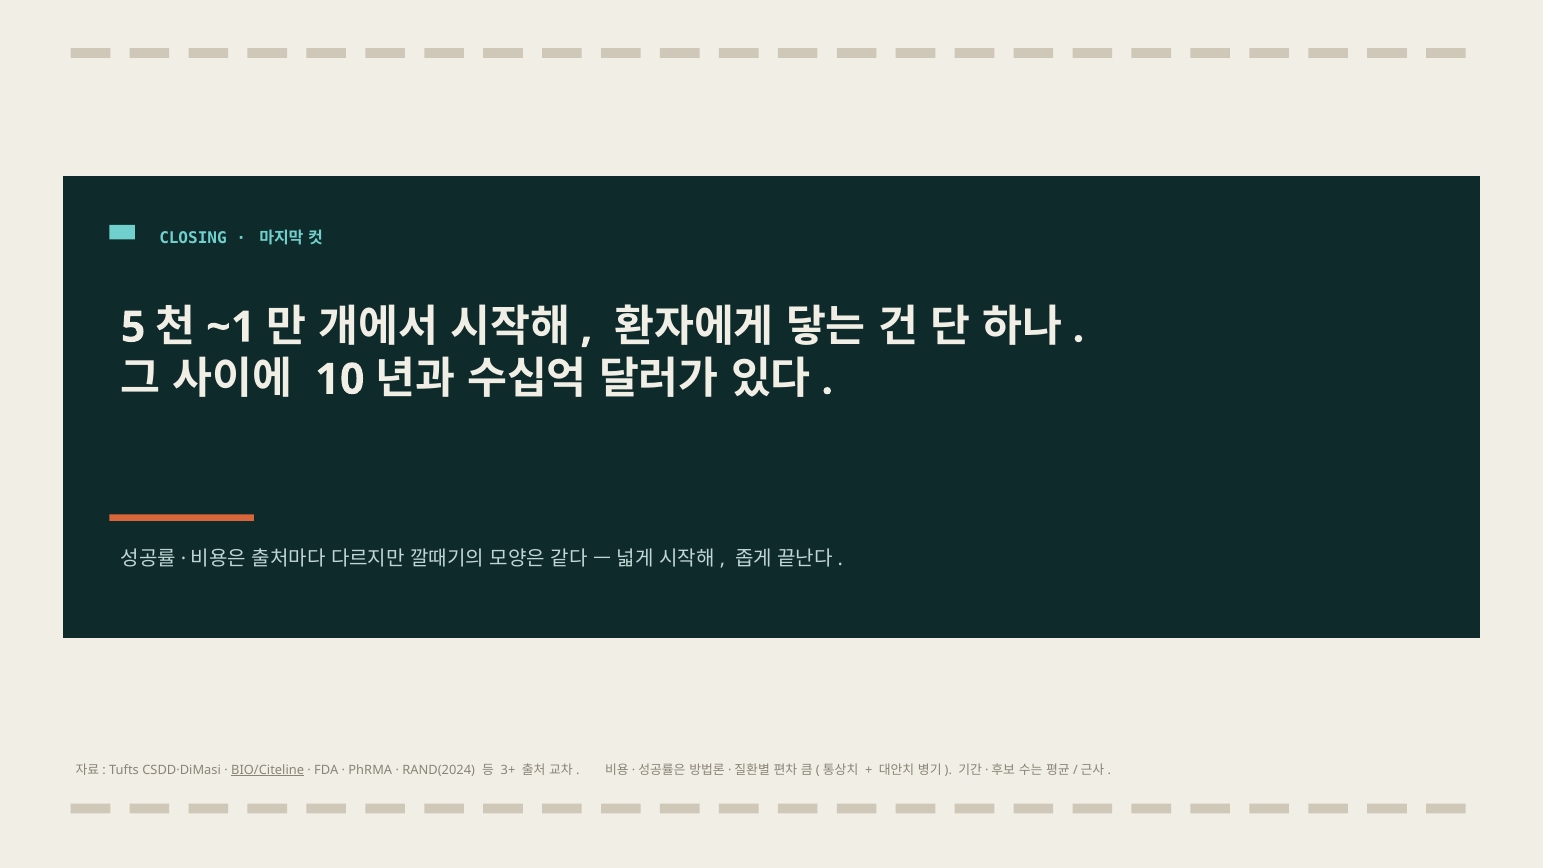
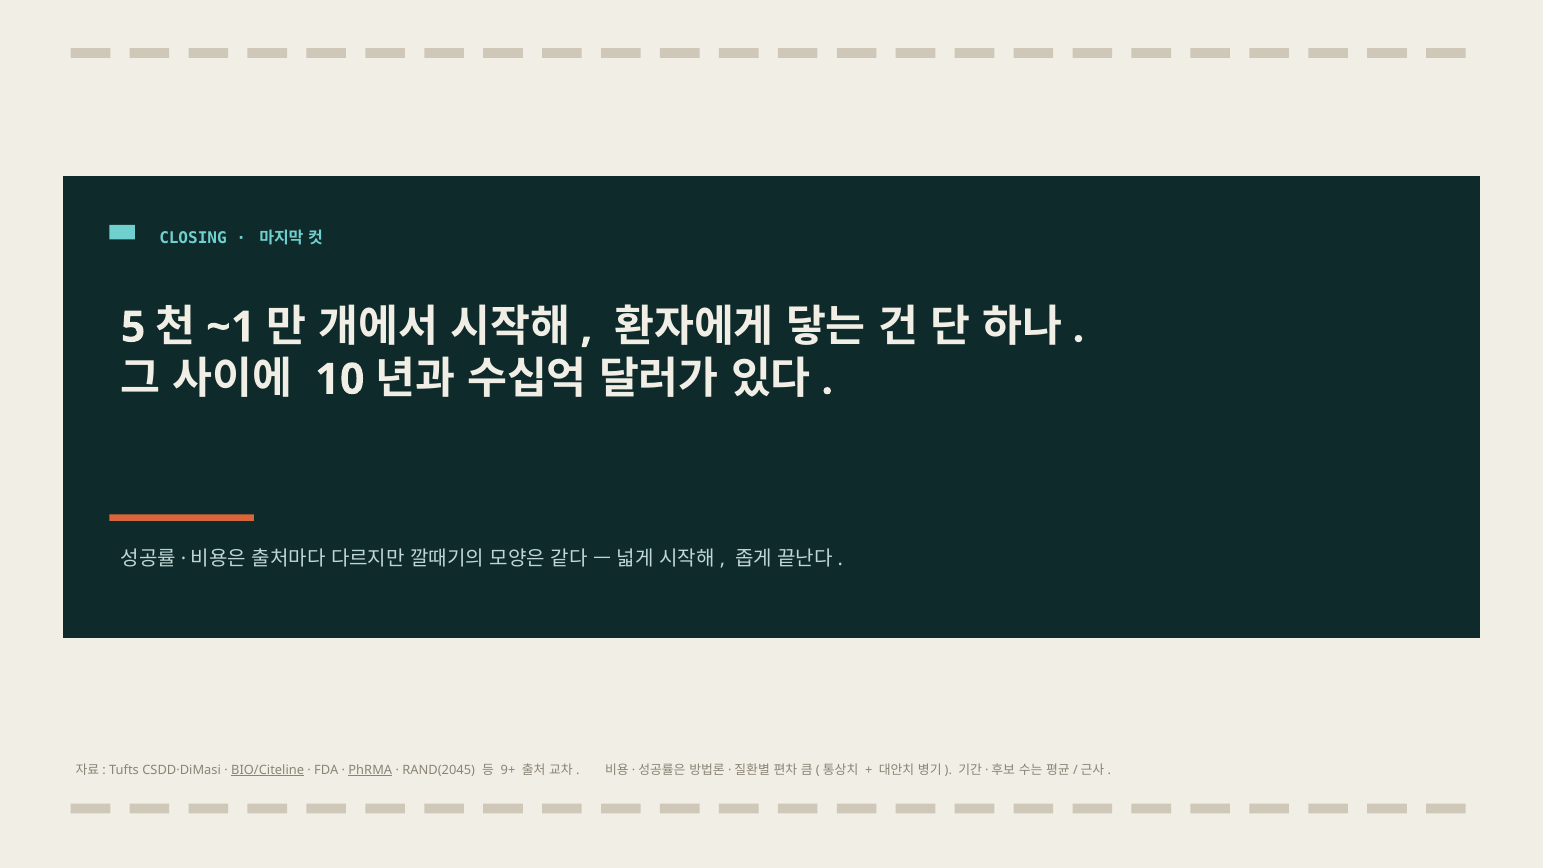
PhRMA underline: none -> present (370, 770)
RAND(2024: RAND(2024 -> RAND(2045 (439, 770)
3+: 3+ -> 9+ (508, 770)
